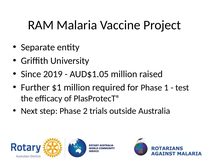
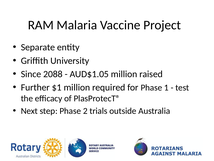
2019: 2019 -> 2088 (53, 74)
